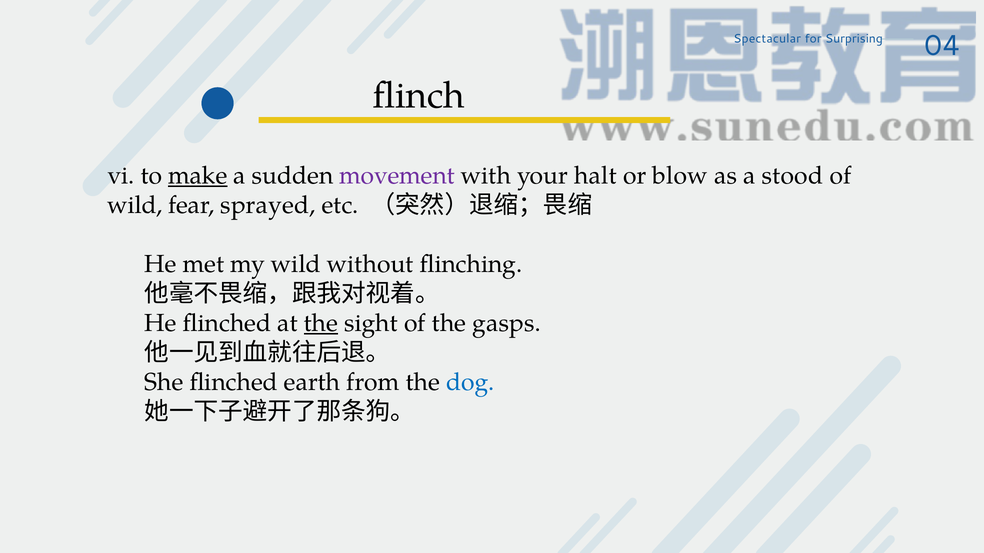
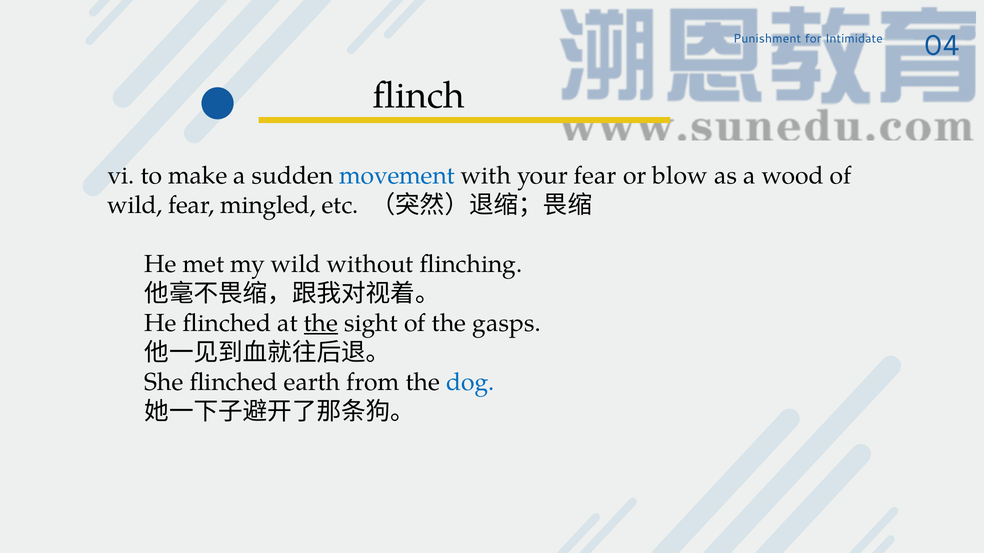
Spectacular: Spectacular -> Punishment (767, 39)
Surprising: Surprising -> Intimidate (854, 39)
make underline: present -> none (198, 176)
movement colour: purple -> blue (397, 176)
your halt: halt -> fear (595, 176)
stood: stood -> wood (793, 176)
sprayed: sprayed -> mingled (268, 205)
